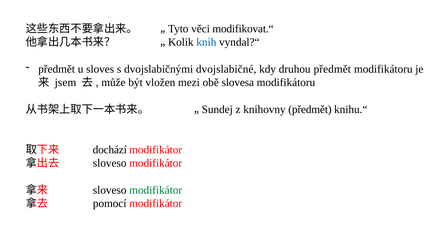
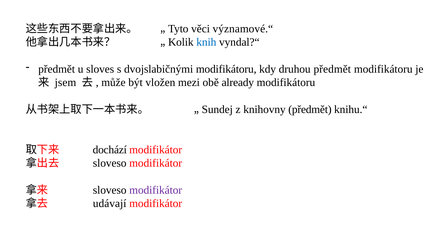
modifikovat.“: modifikovat.“ -> významové.“ (243, 29)
dvojslabičnými dvojslabičné: dvojslabičné -> modifikátoru (226, 69)
slovesa: slovesa -> already (238, 83)
modifikátor colour: green -> purple (156, 190)
pomocí: pomocí -> udávají (110, 203)
